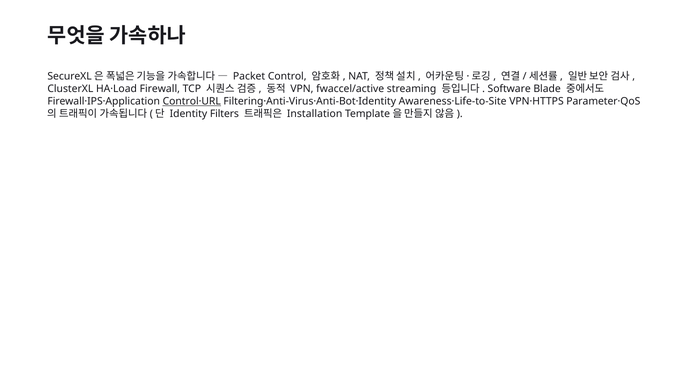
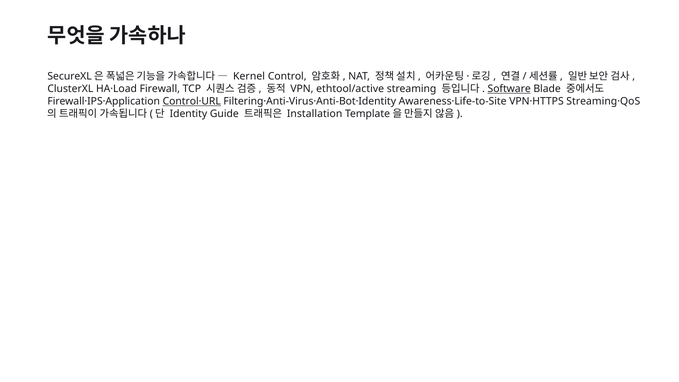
Packet: Packet -> Kernel (249, 77)
fwaccel/active: fwaccel/active -> ethtool/active (350, 89)
Software underline: none -> present (509, 89)
Parameter·QoS: Parameter·QoS -> Streaming·QoS (603, 101)
Filters: Filters -> Guide (224, 114)
